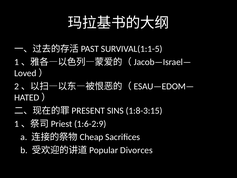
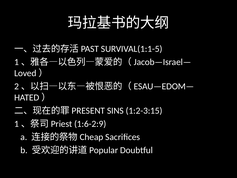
1:8-3:15: 1:8-3:15 -> 1:2-3:15 (144, 110)
Divorces: Divorces -> Doubtful (137, 150)
